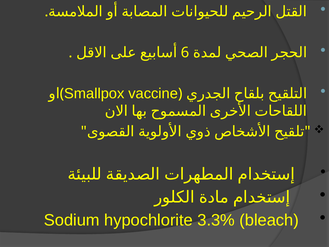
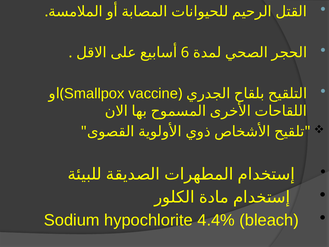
3.3%: 3.3% -> 4.4% (216, 220)
